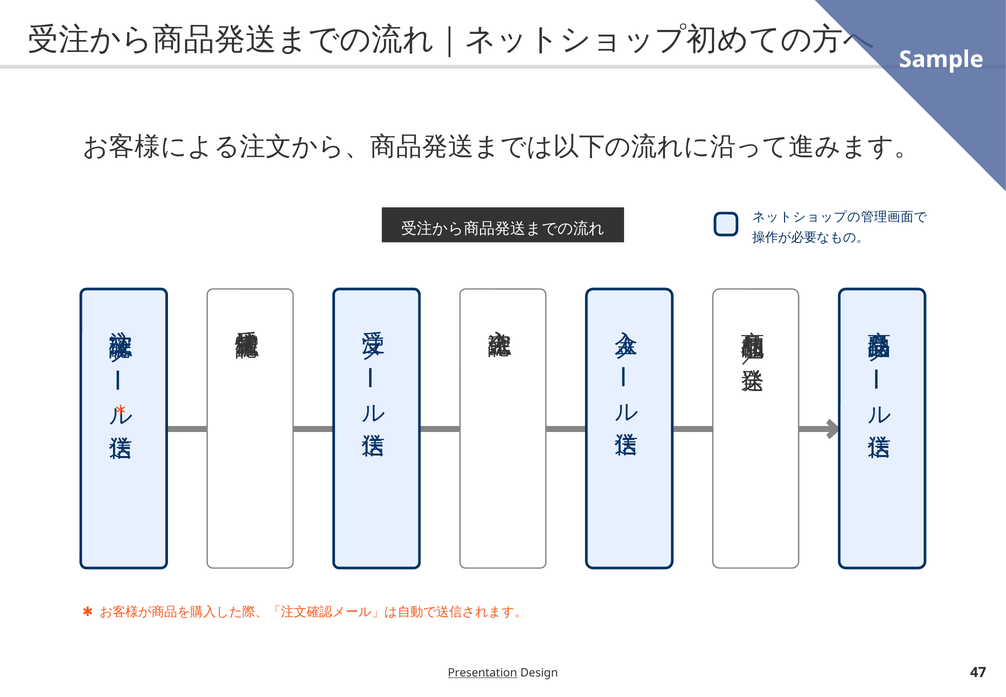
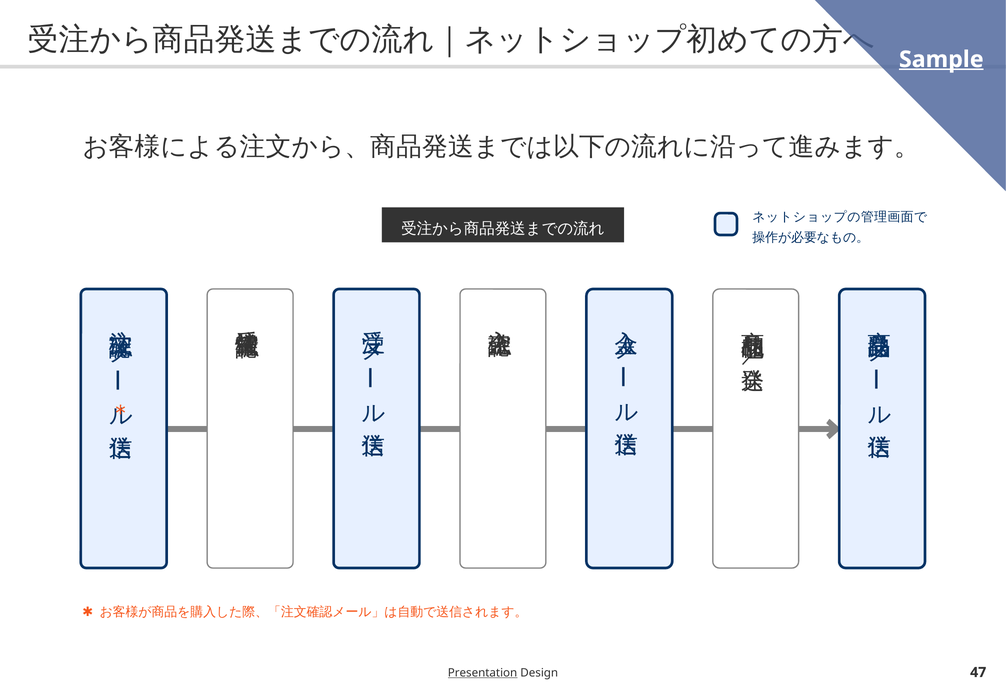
Sample underline: none -> present (941, 59)
